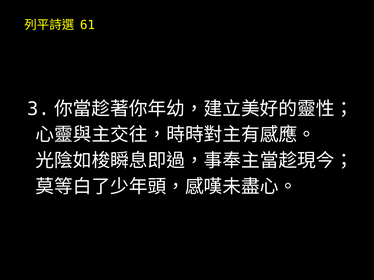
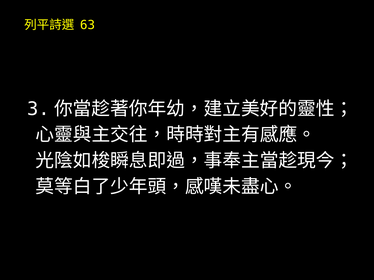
61: 61 -> 63 (87, 25)
